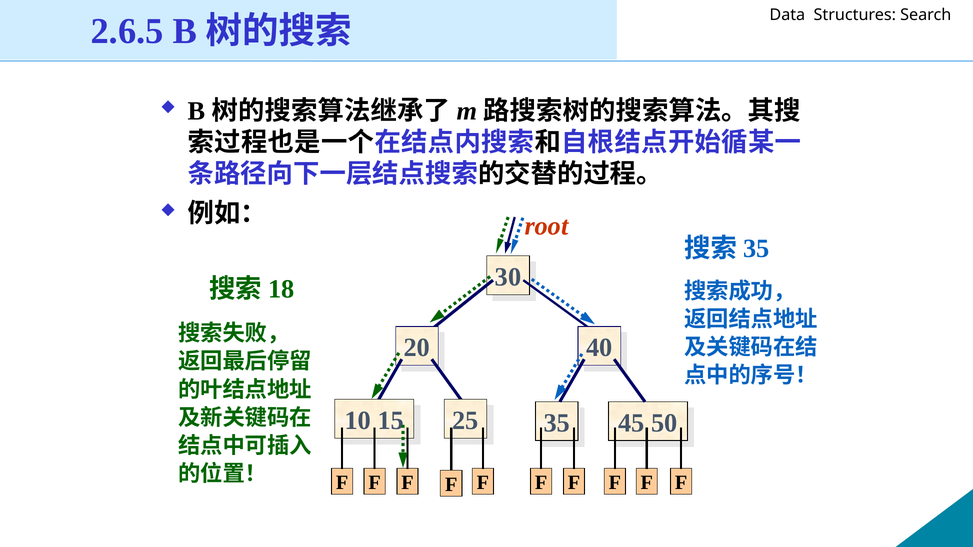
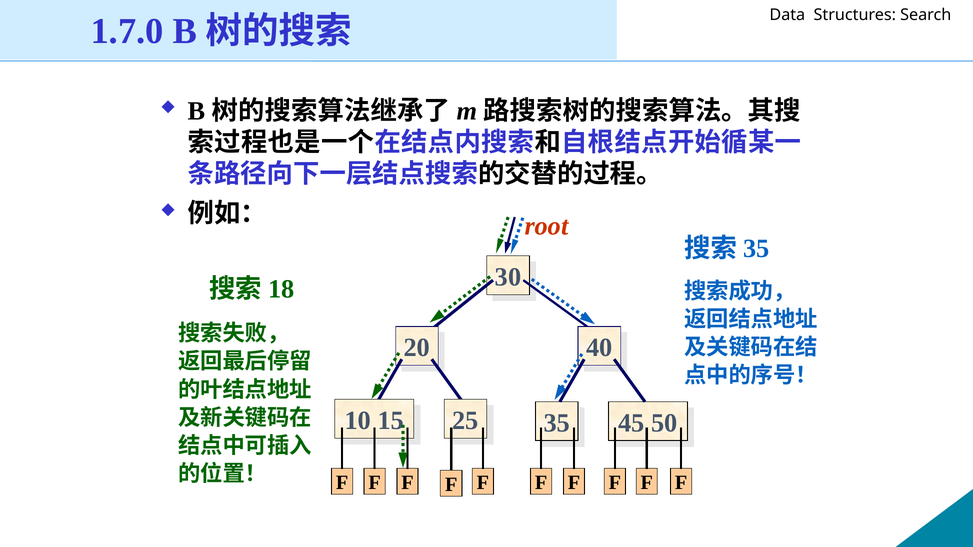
2.6.5: 2.6.5 -> 1.7.0 (127, 31)
